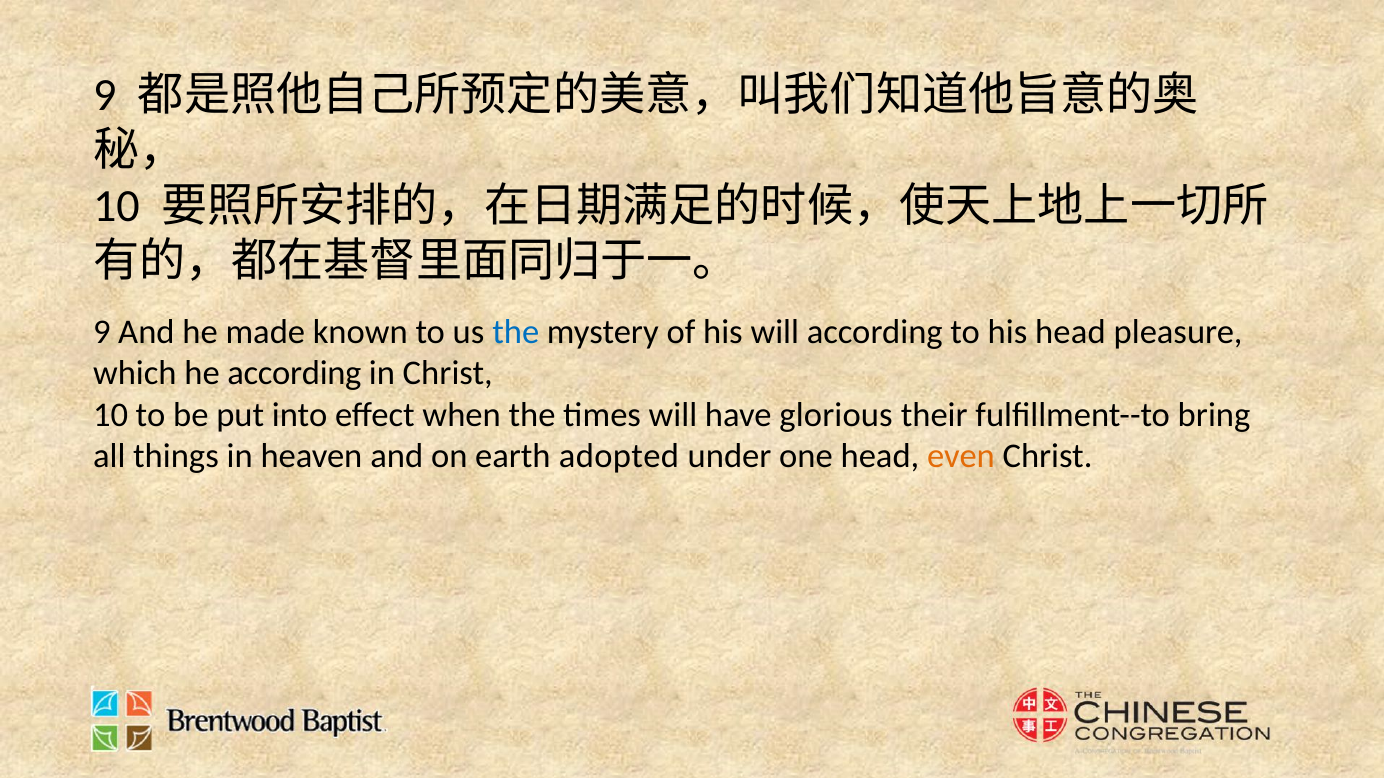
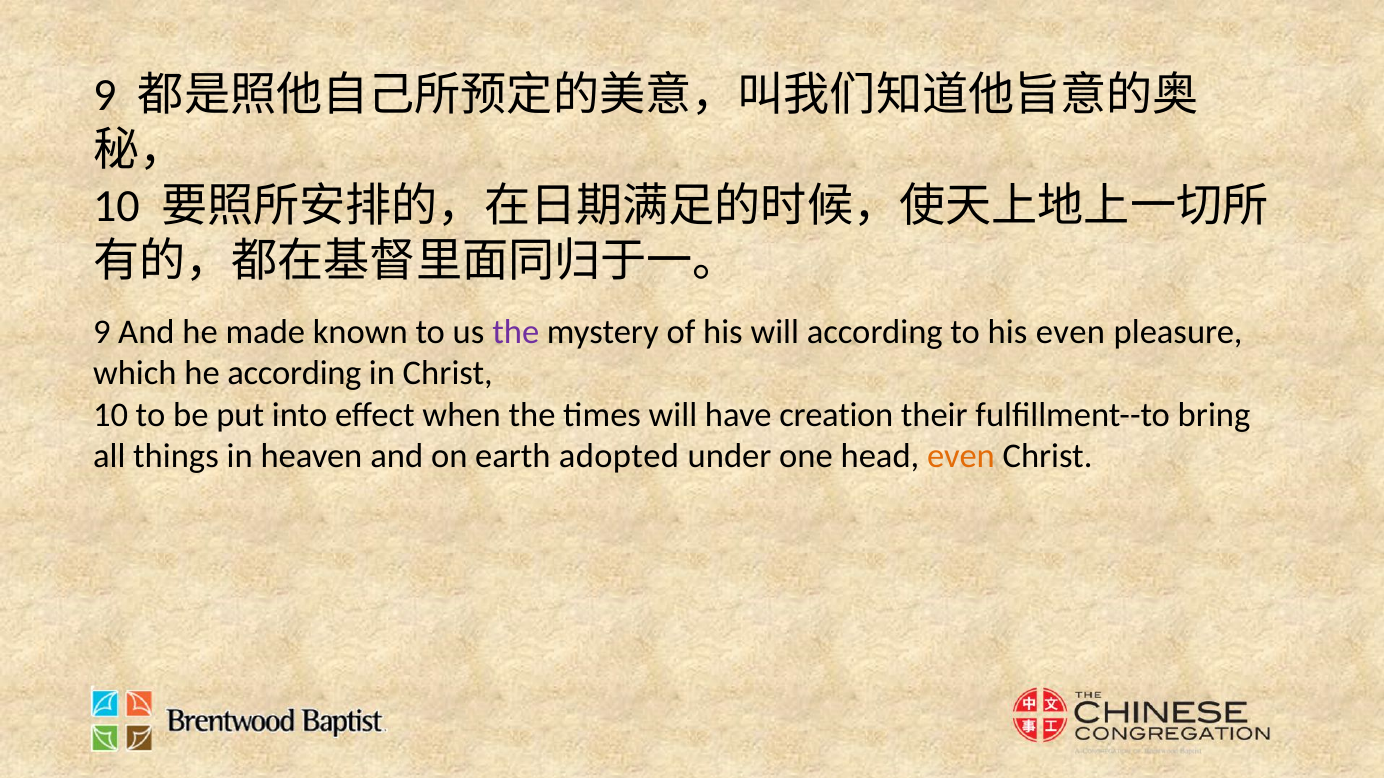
the colour: blue -> purple (516, 332)
his head: head -> even (1070, 332)
glorious: glorious -> creation (836, 415)
